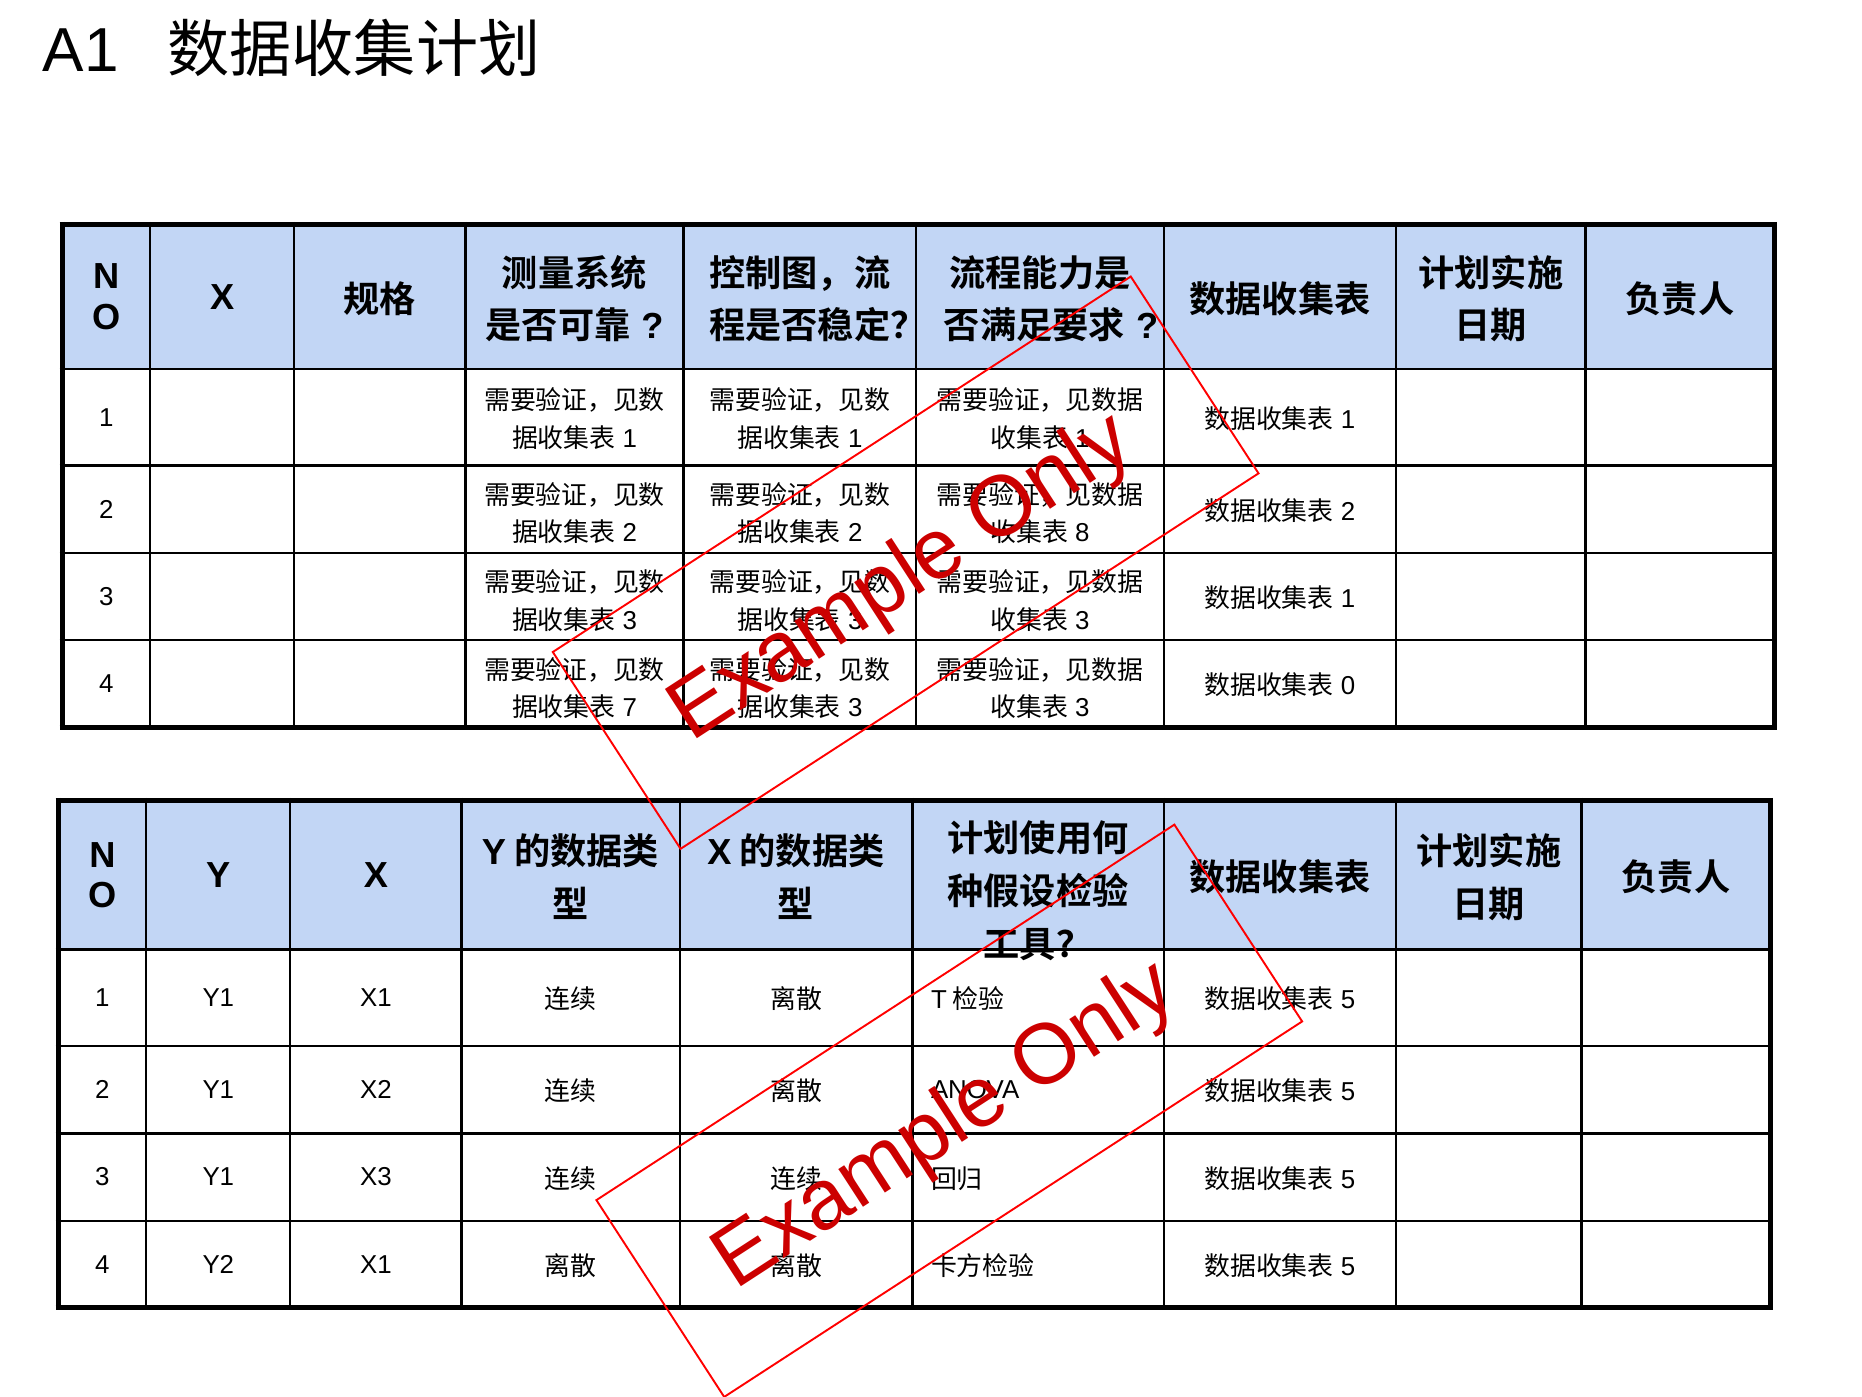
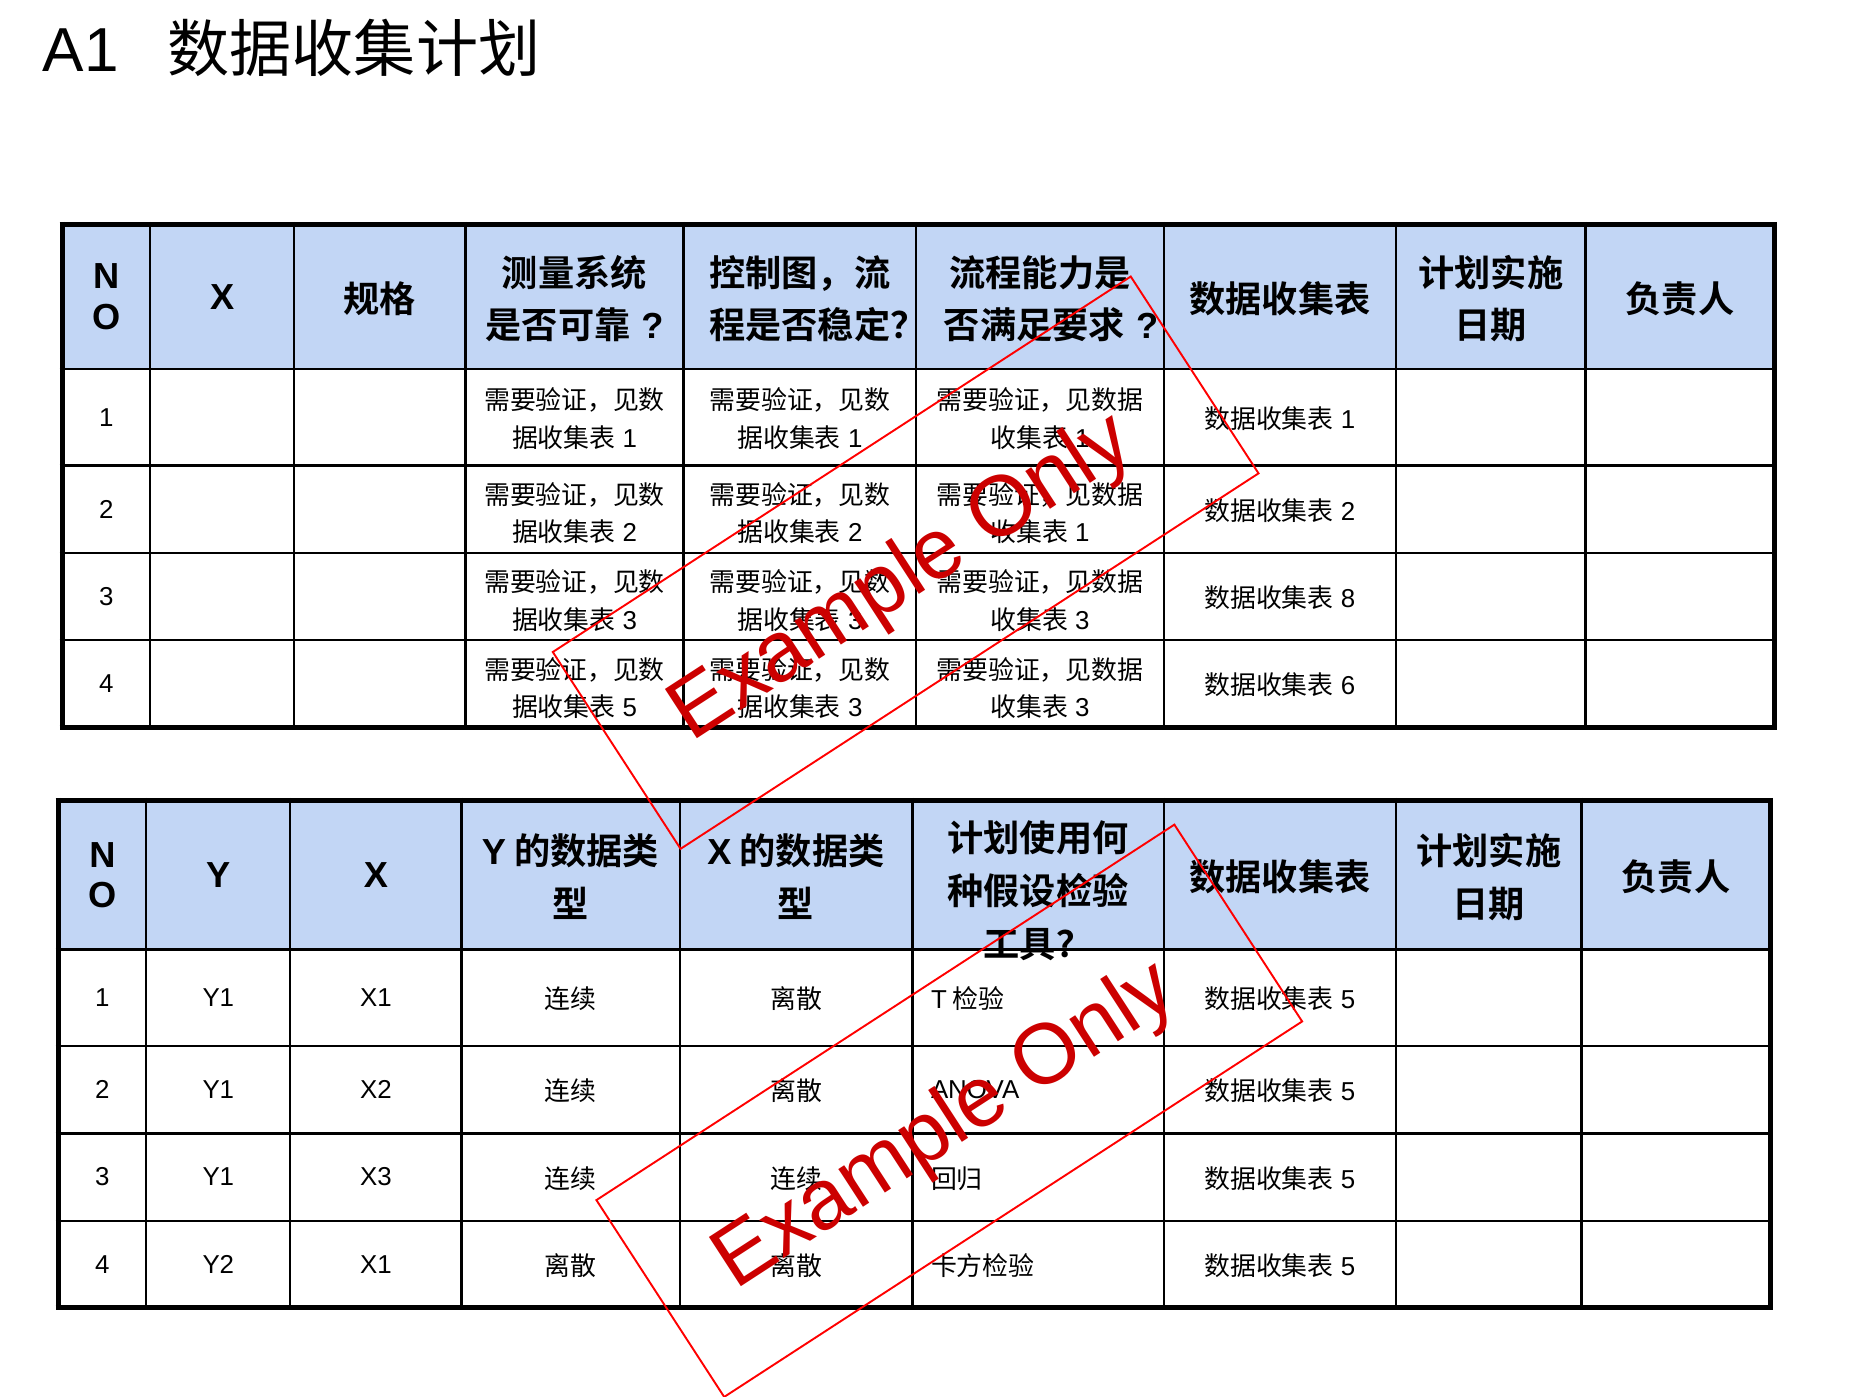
8: 8 -> 1 (1082, 533)
1: 1 -> 8 (1348, 599)
0: 0 -> 6 (1348, 686)
7: 7 -> 5 (630, 708)
